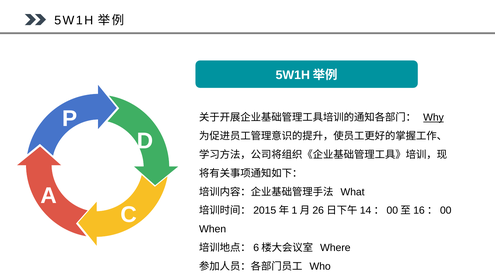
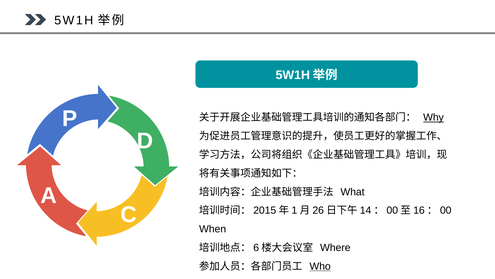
Who underline: none -> present (320, 266)
